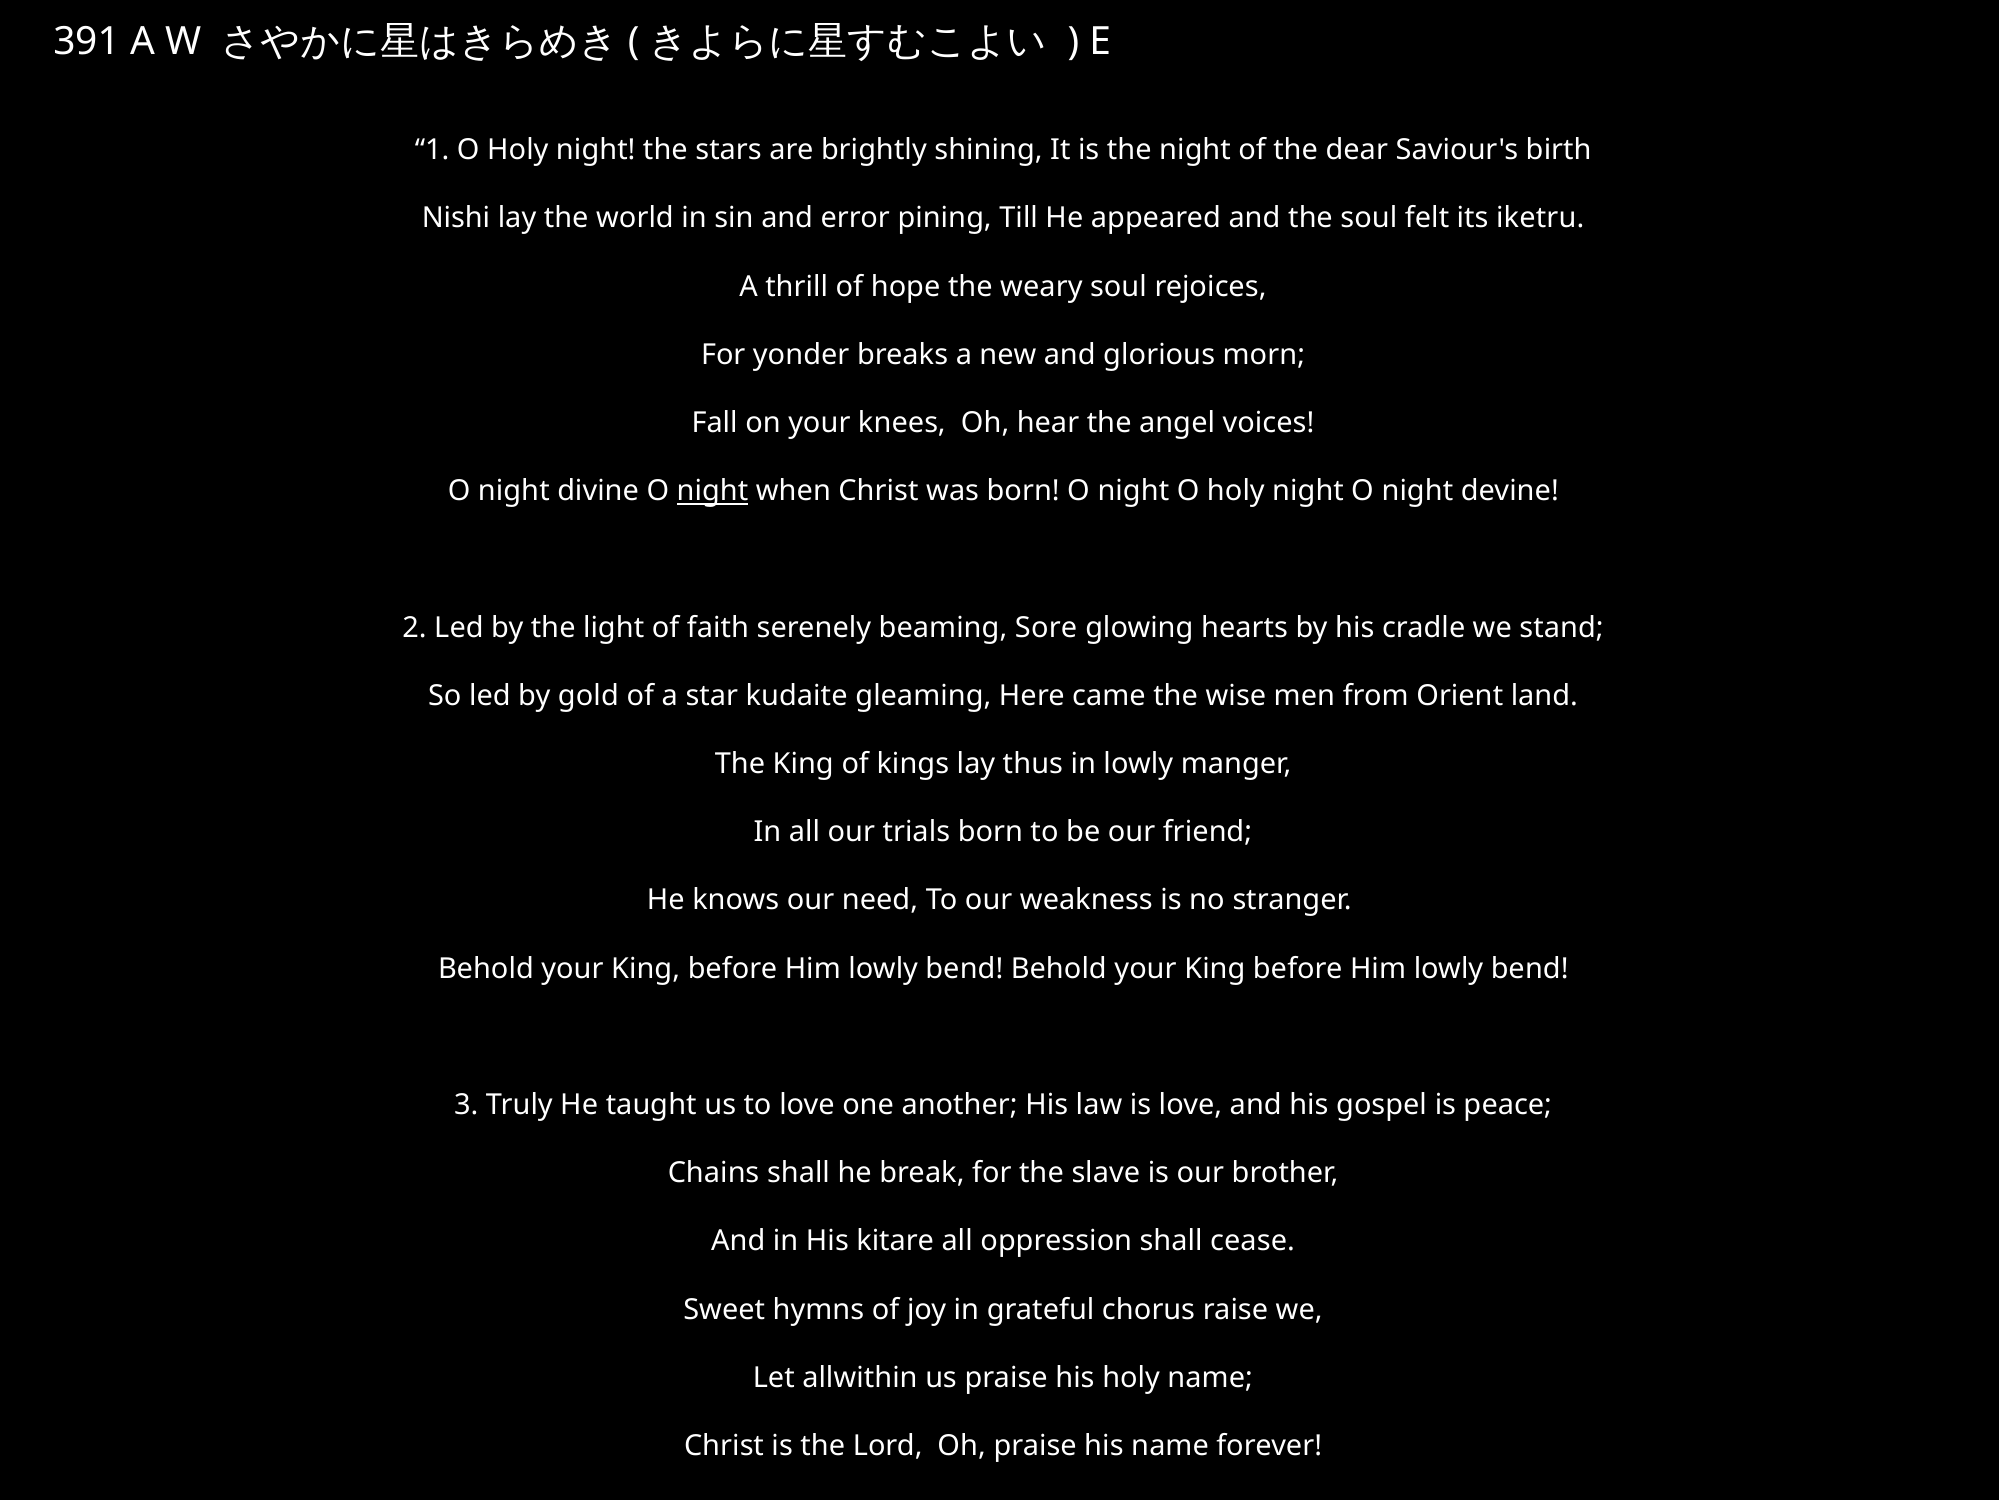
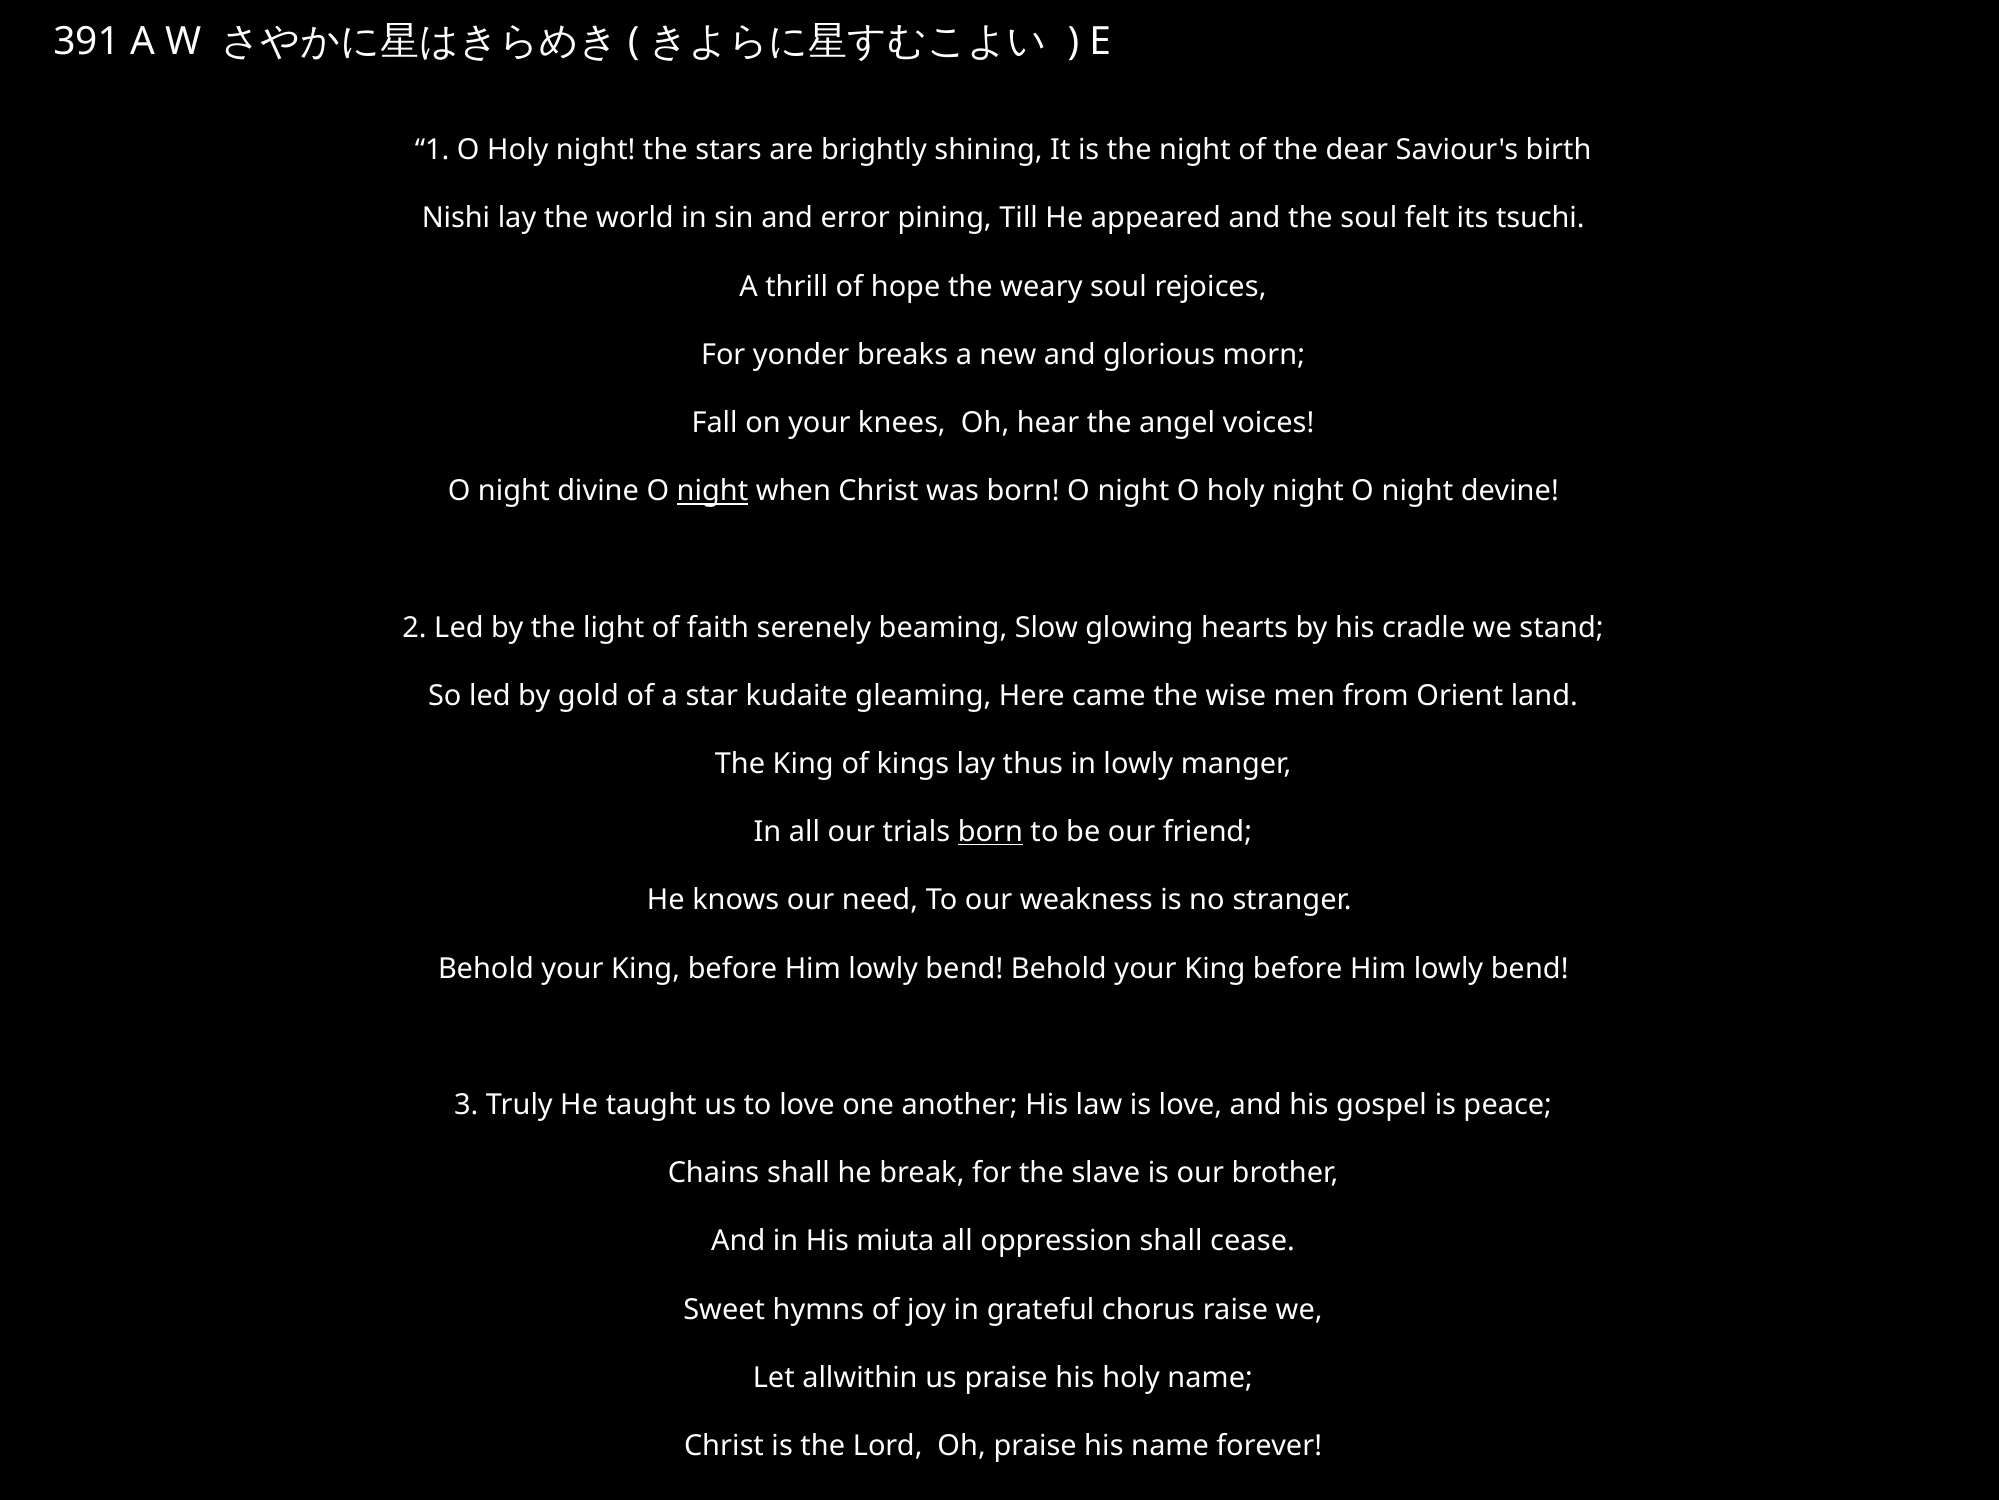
iketru: iketru -> tsuchi (1540, 218)
Sore: Sore -> Slow (1046, 627)
born underline: none -> present (990, 832)
kitare: kitare -> miuta (895, 1241)
